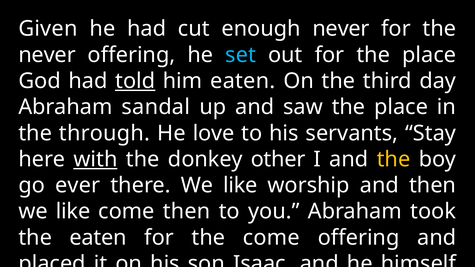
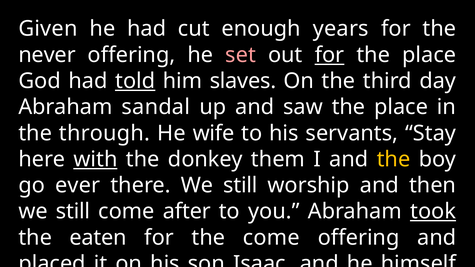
enough never: never -> years (341, 29)
set colour: light blue -> pink (241, 55)
for underline: none -> present (329, 55)
him eaten: eaten -> slaves (243, 81)
love: love -> wife (214, 133)
other: other -> them (278, 159)
there We like: like -> still (240, 185)
like: like -> still (73, 212)
come then: then -> after (187, 212)
took underline: none -> present (433, 212)
